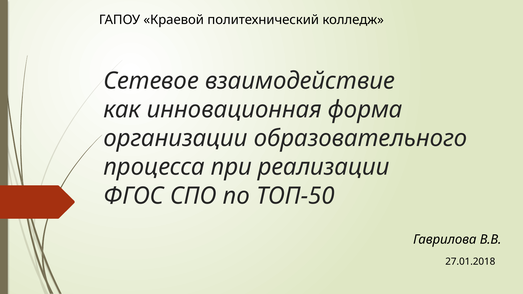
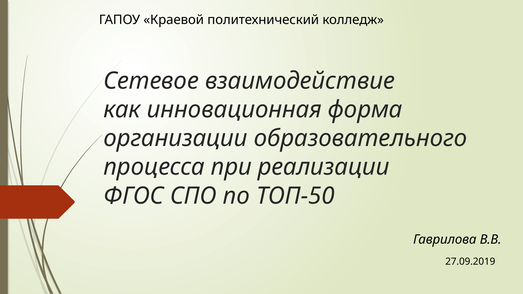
27.01.2018: 27.01.2018 -> 27.09.2019 (470, 262)
